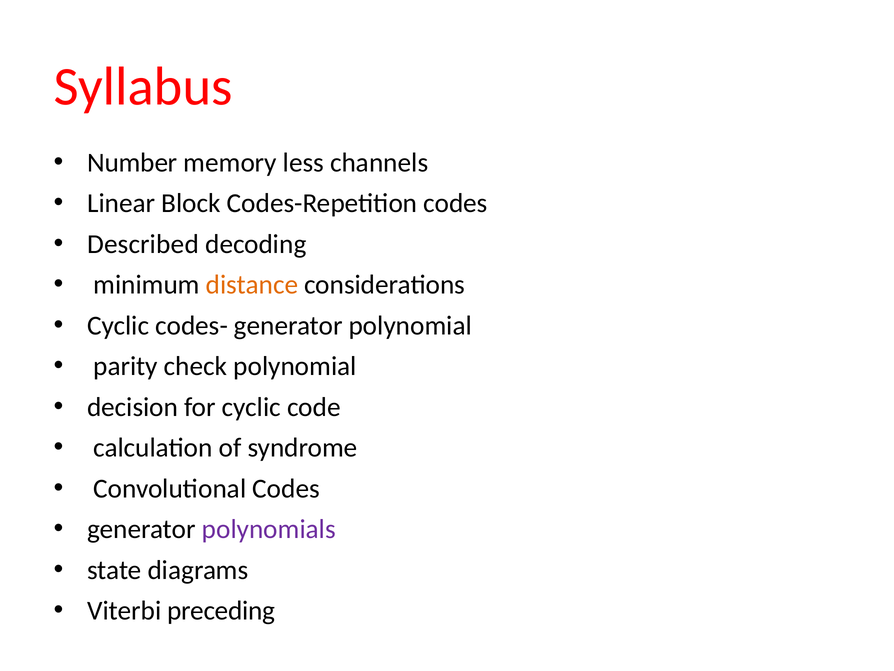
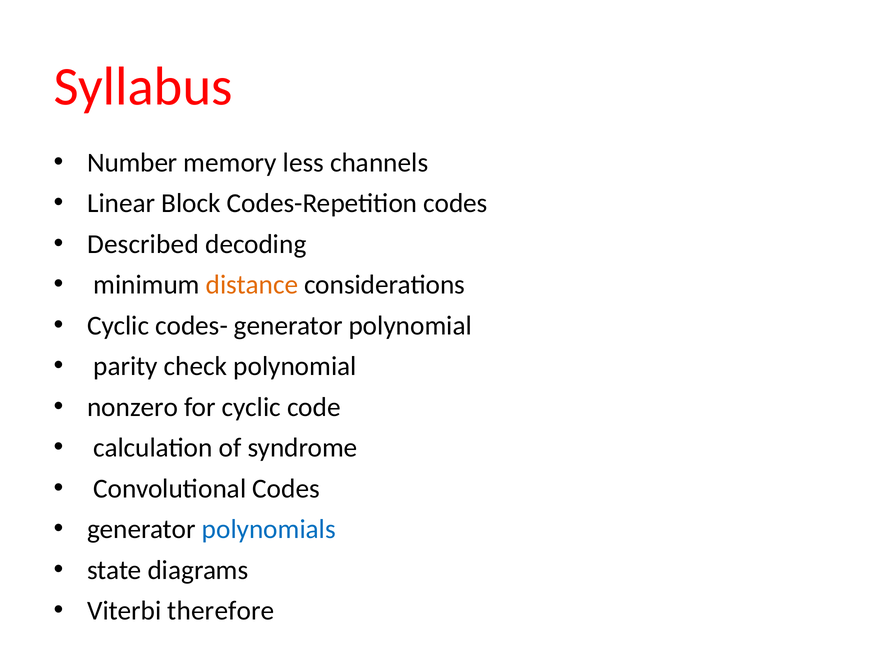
decision: decision -> nonzero (133, 407)
polynomials colour: purple -> blue (269, 529)
preceding: preceding -> therefore (221, 610)
